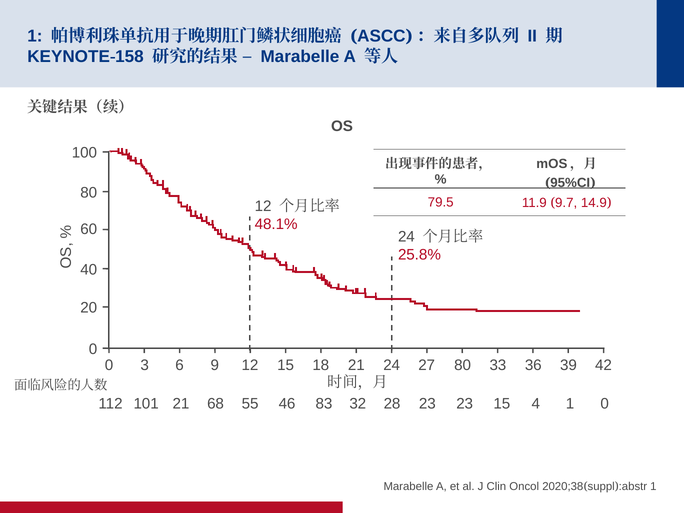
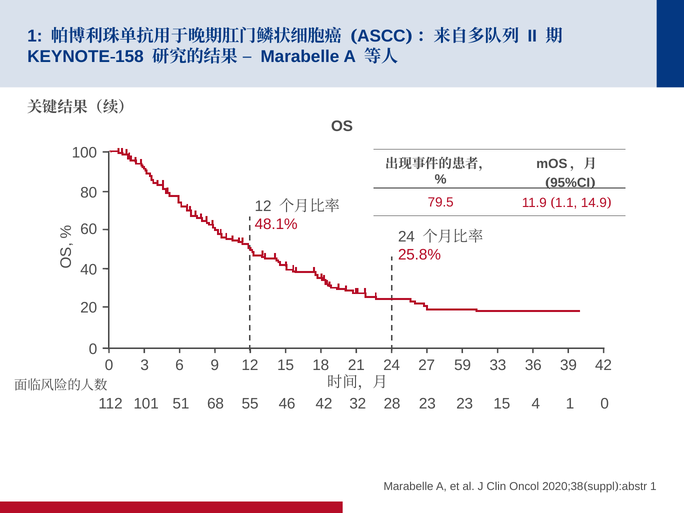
9.7: 9.7 -> 1.1 (566, 203)
27 80: 80 -> 59 (463, 365)
101 21: 21 -> 51 (181, 404)
46 83: 83 -> 42 (324, 404)
